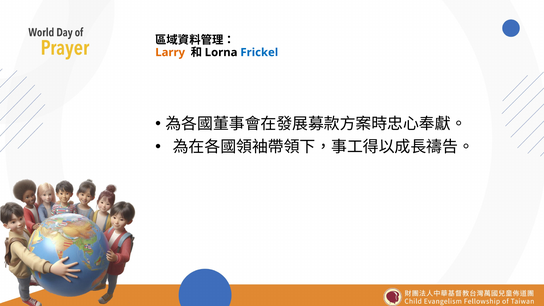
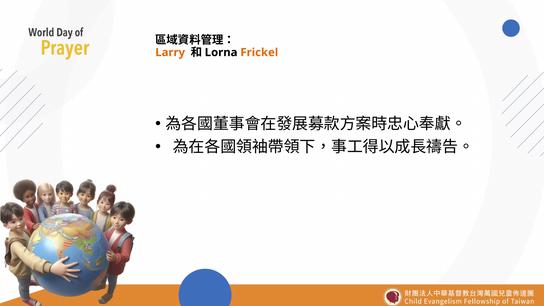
Frickel colour: blue -> orange (259, 52)
